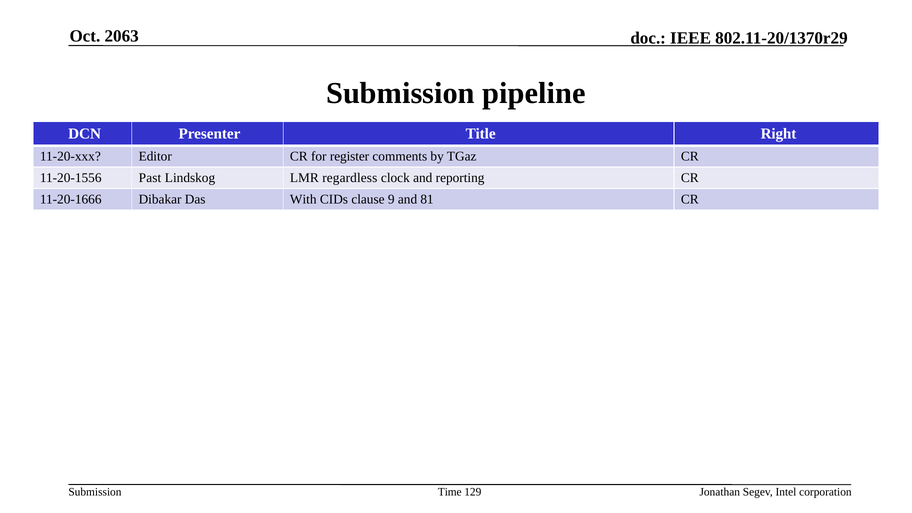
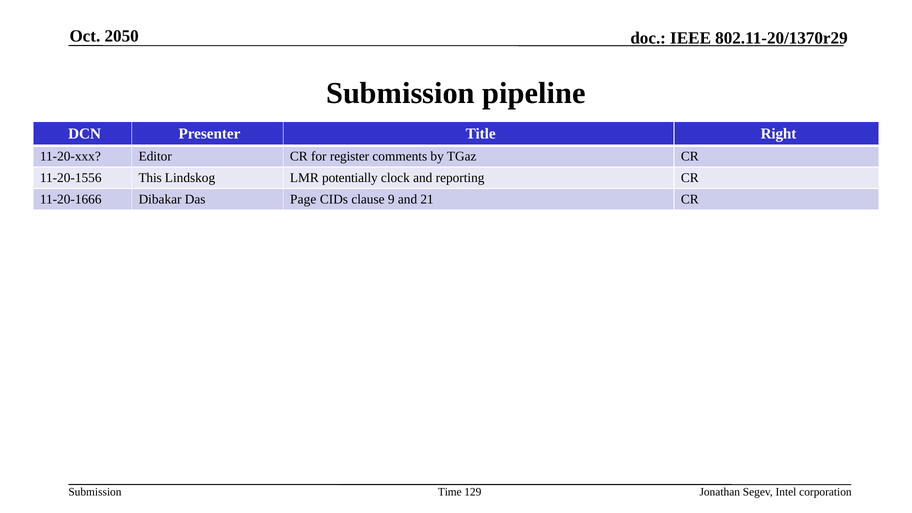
2063: 2063 -> 2050 (122, 36)
Past: Past -> This (150, 178)
regardless: regardless -> potentially (350, 178)
With: With -> Page (303, 199)
81: 81 -> 21 (427, 199)
